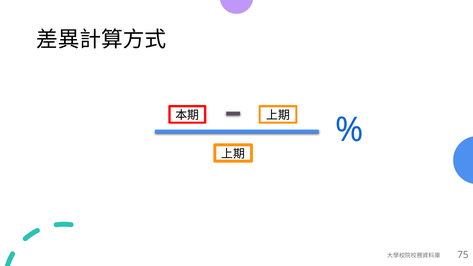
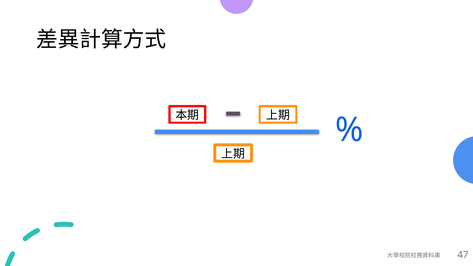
75: 75 -> 47 (463, 255)
